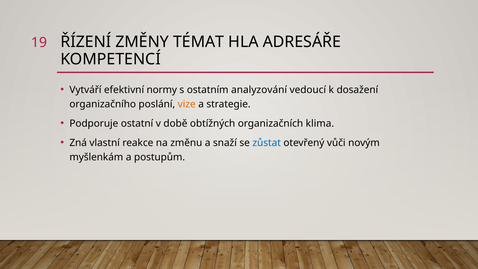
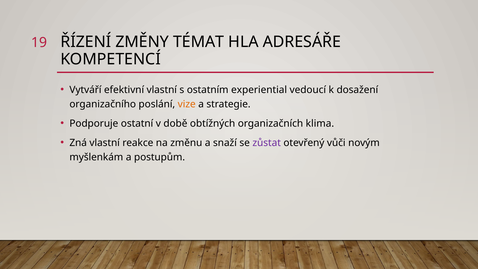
efektivní normy: normy -> vlastní (162, 90)
analyzování: analyzování -> experiential (259, 90)
zůstat colour: blue -> purple (267, 143)
